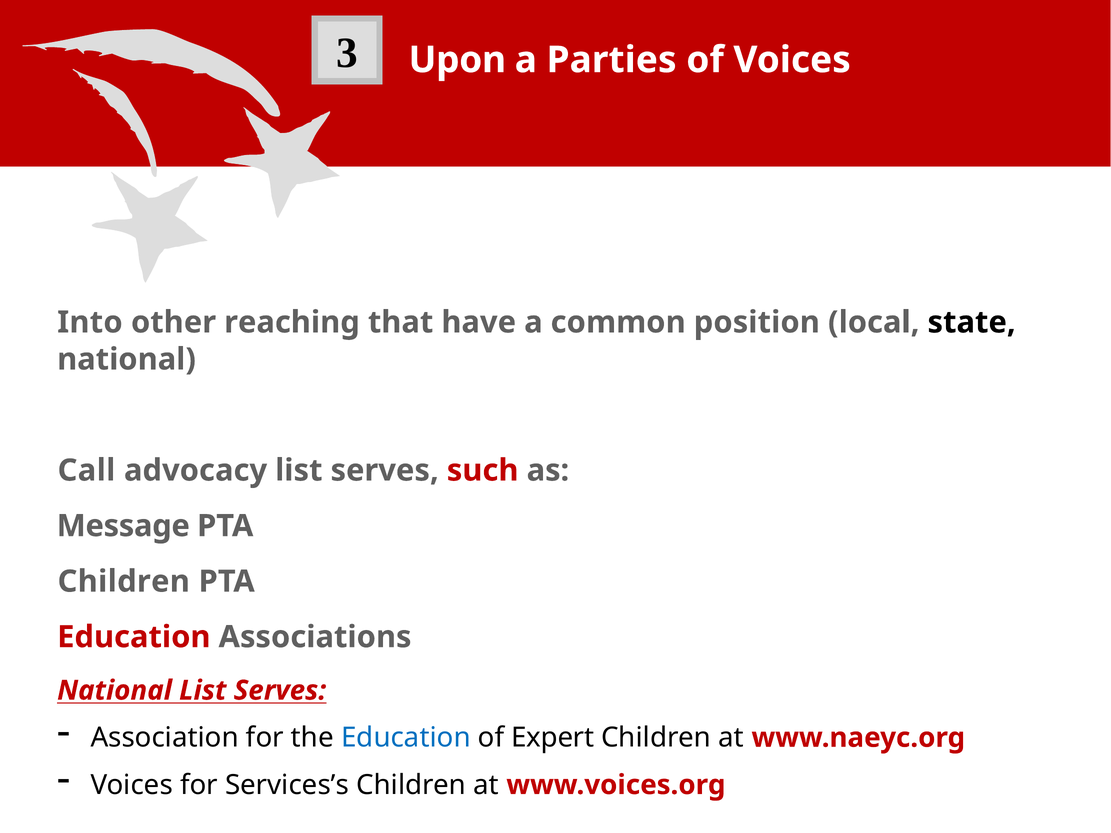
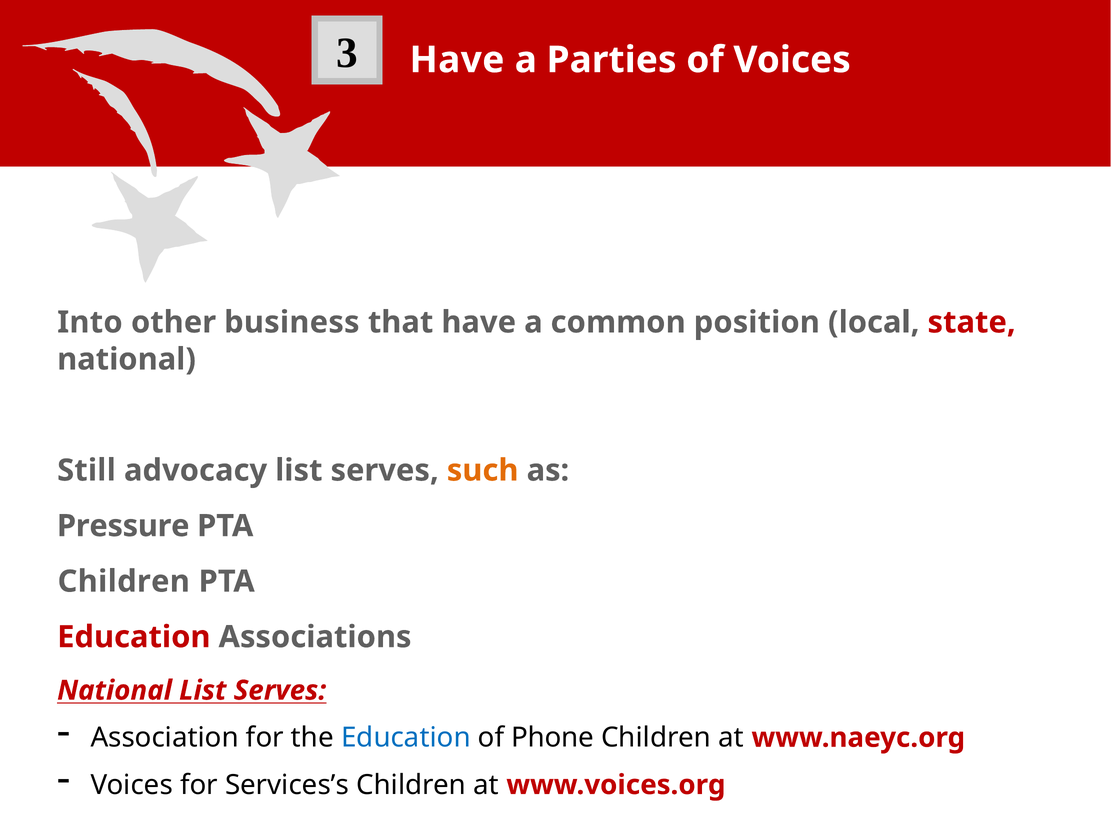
Upon: Upon -> Have (457, 60)
reaching: reaching -> business (292, 322)
state colour: black -> red (972, 322)
Call: Call -> Still (86, 471)
such colour: red -> orange (483, 471)
Message: Message -> Pressure (123, 526)
Expert: Expert -> Phone (553, 738)
